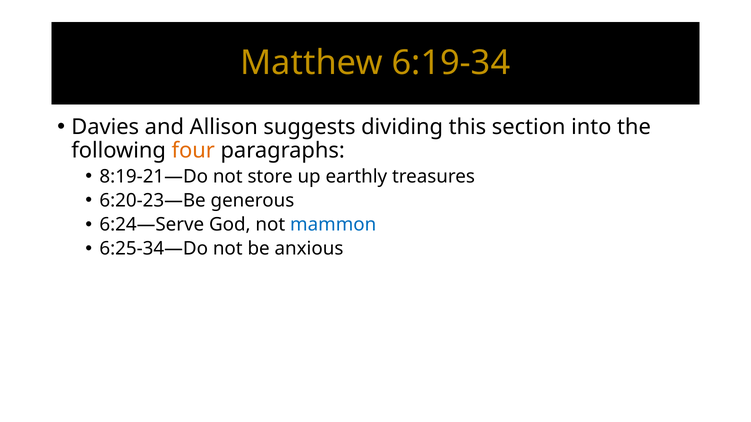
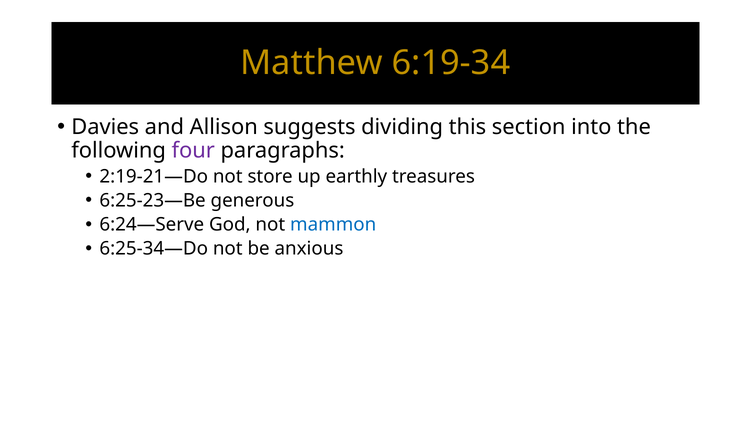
four colour: orange -> purple (193, 151)
8:19-21—Do: 8:19-21—Do -> 2:19-21—Do (154, 177)
6:20-23—Be: 6:20-23—Be -> 6:25-23—Be (153, 201)
